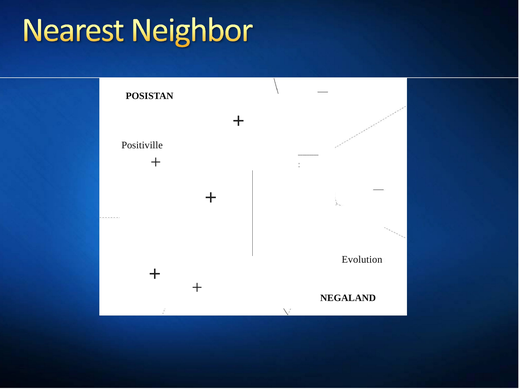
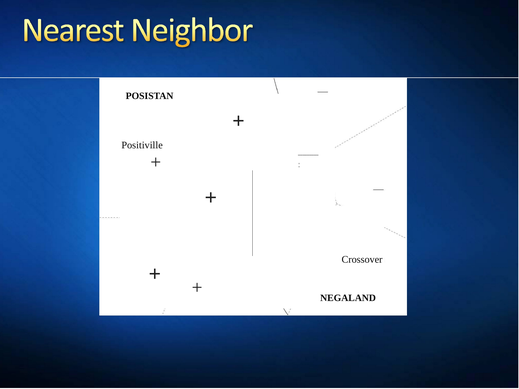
Evolution: Evolution -> Crossover (362, 260)
